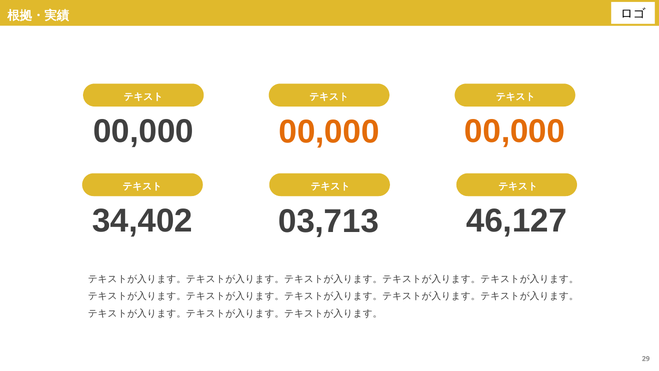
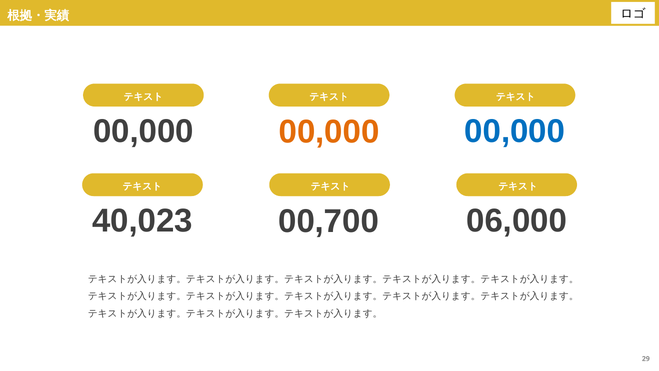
00,000 colour: orange -> blue (515, 131)
46,127: 46,127 -> 06,000 (517, 221)
34,402: 34,402 -> 40,023 (142, 221)
03,713: 03,713 -> 00,700 (329, 221)
